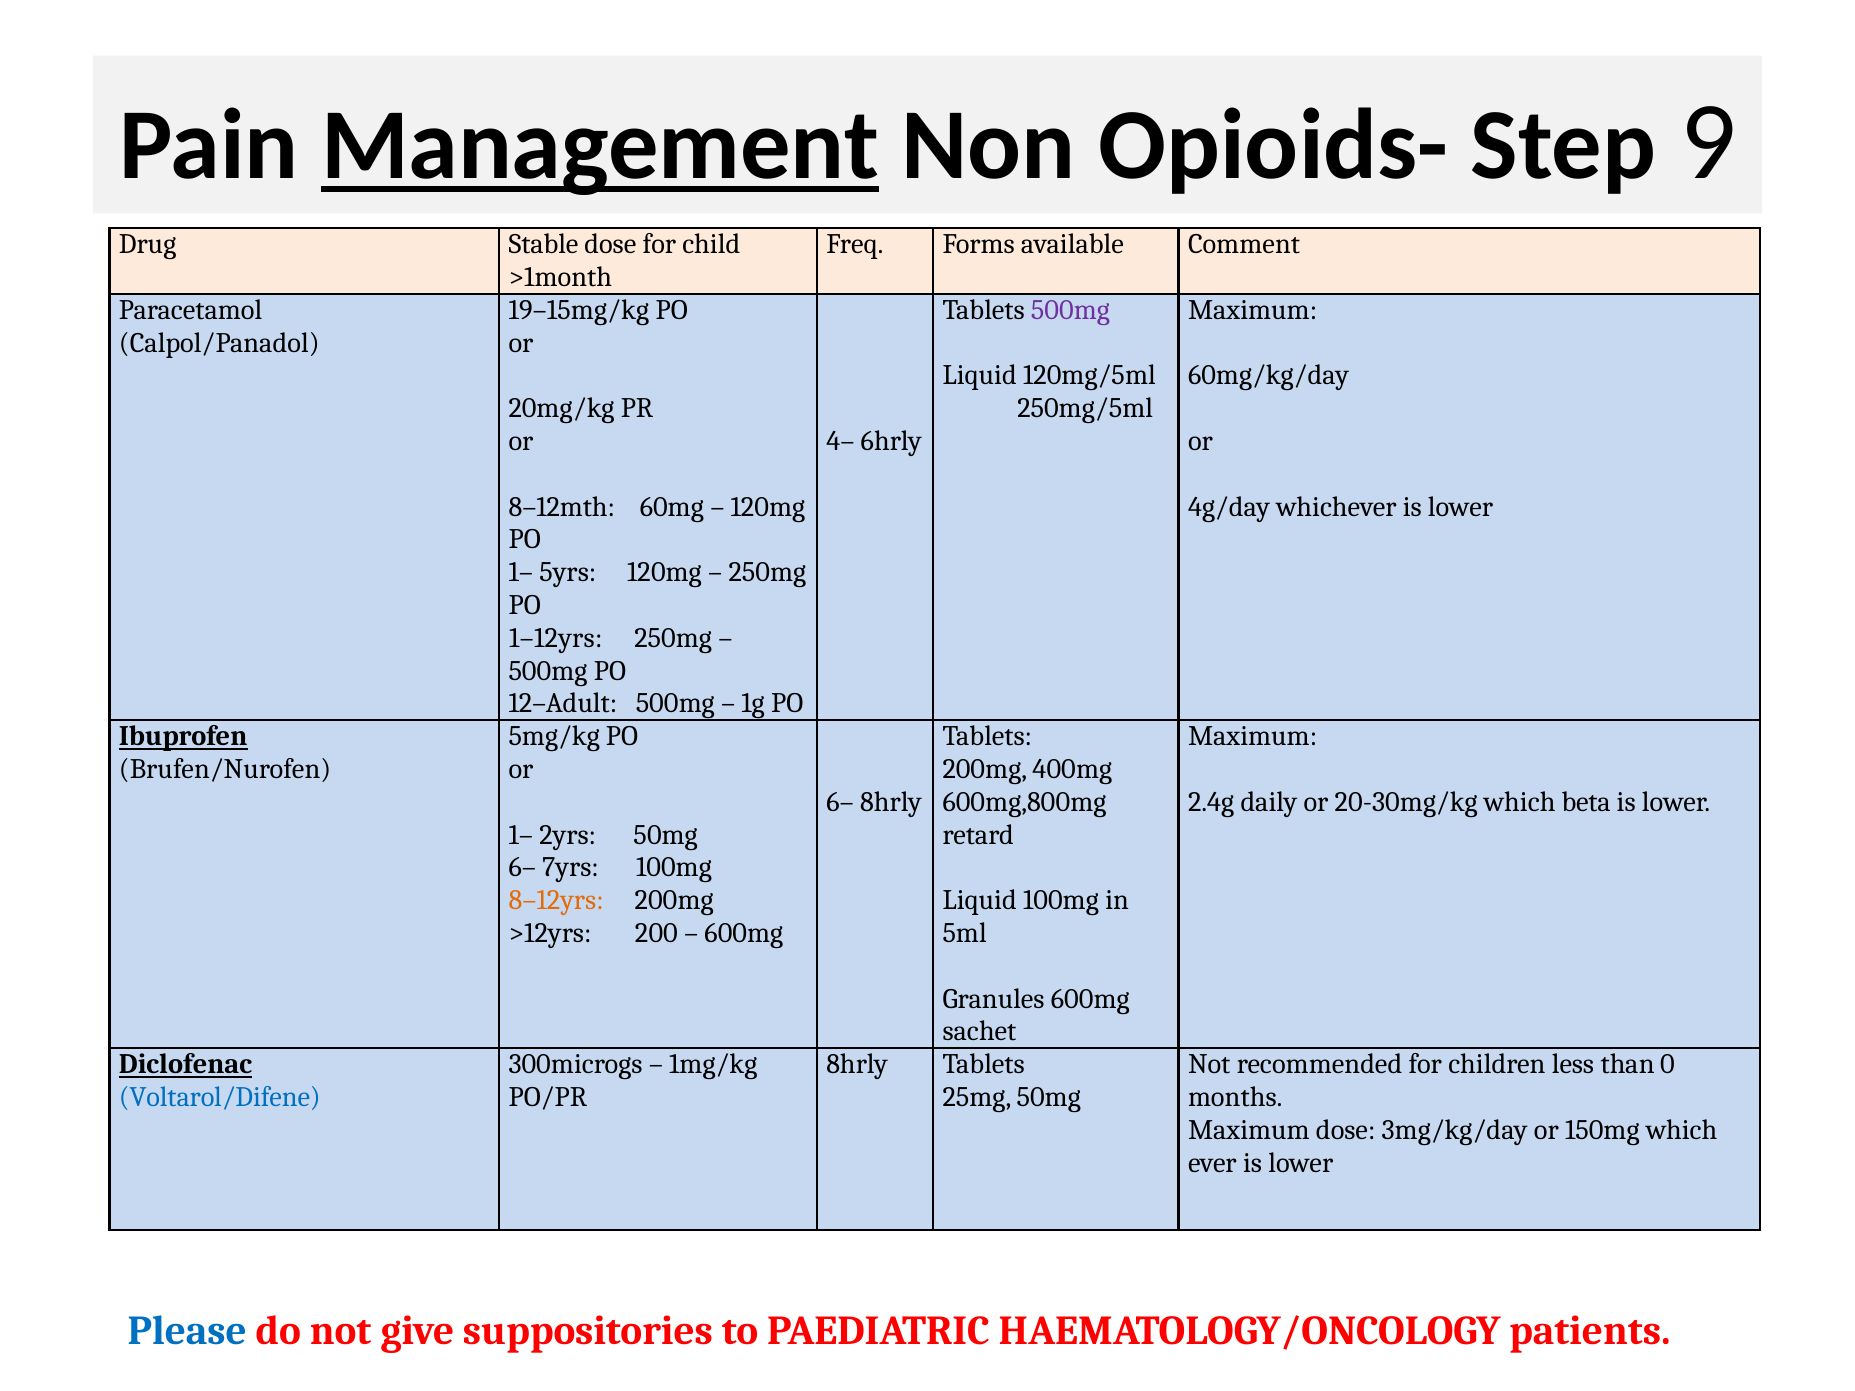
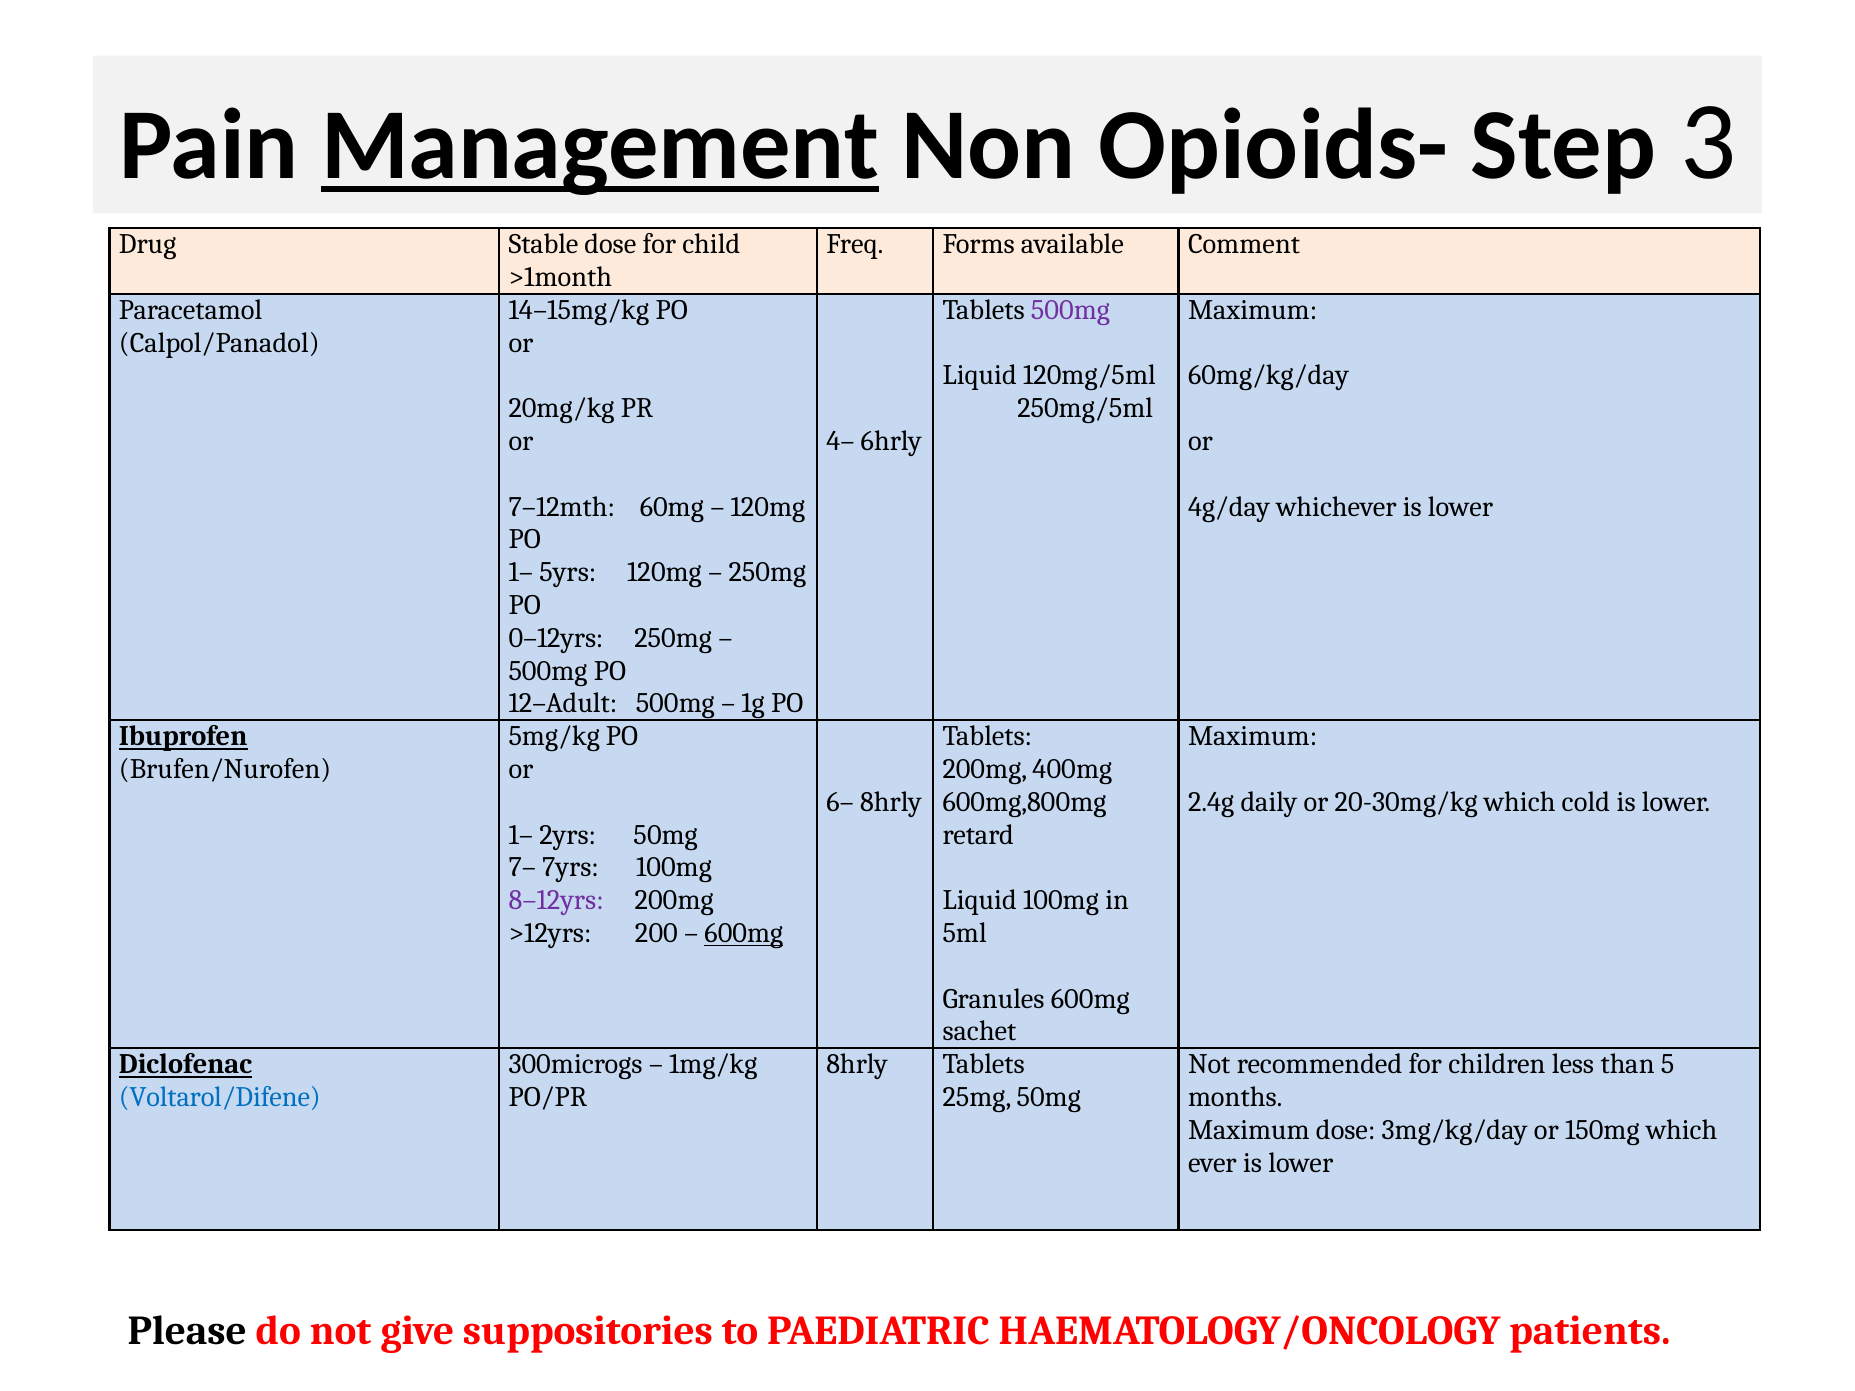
9: 9 -> 3 (1708, 142)
19–15mg/kg: 19–15mg/kg -> 14–15mg/kg (579, 310)
8–12mth: 8–12mth -> 7–12mth (562, 507)
1–12yrs: 1–12yrs -> 0–12yrs (556, 638)
beta: beta -> cold (1586, 802)
6–: 6– -> 7– (522, 868)
8–12yrs colour: orange -> purple (556, 901)
600mg underline: none -> present (744, 933)
0: 0 -> 5 (1667, 1065)
Please colour: blue -> black (187, 1331)
